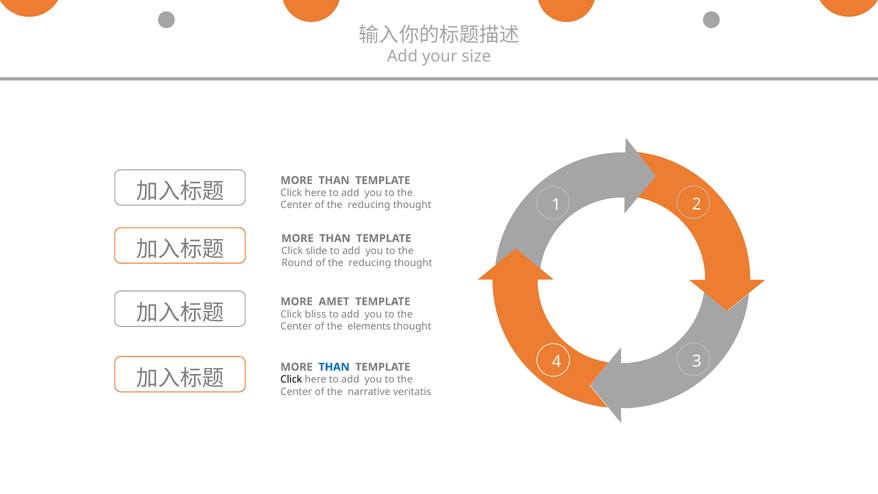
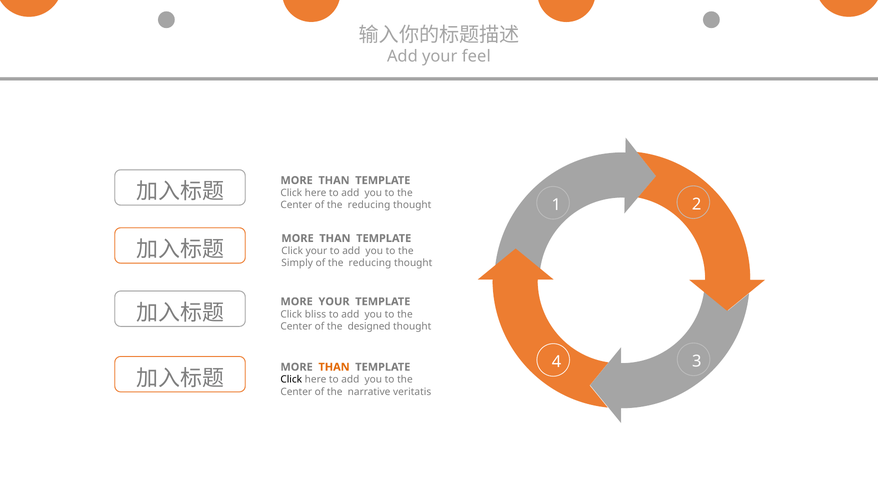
size: size -> feel (476, 56)
Click slide: slide -> your (316, 251)
Round: Round -> Simply (297, 263)
MORE AMET: AMET -> YOUR (334, 302)
elements: elements -> designed (369, 326)
THAN colour: blue -> orange (334, 367)
